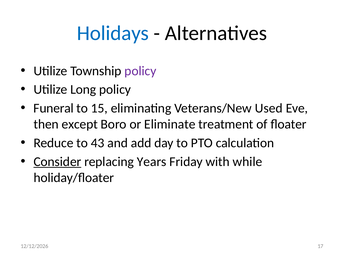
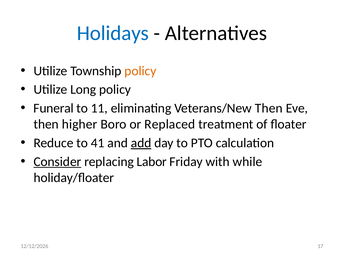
policy colour: purple -> orange (140, 71)
15: 15 -> 11 (99, 108)
Veterans/New Used: Used -> Then (269, 108)
except: except -> higher (80, 124)
Eliminate: Eliminate -> Replaced (170, 124)
43: 43 -> 41 (98, 143)
add underline: none -> present (141, 143)
Years: Years -> Labor (152, 162)
